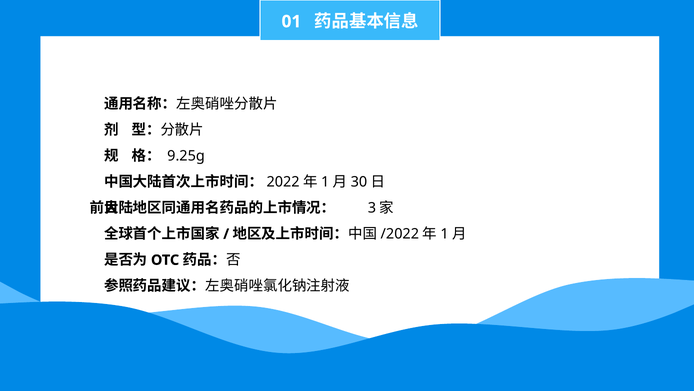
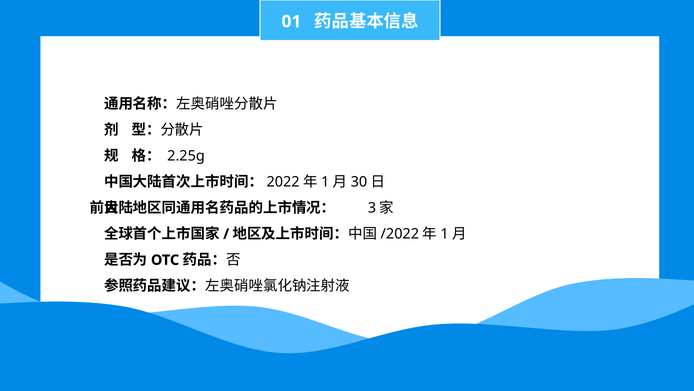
9.25g: 9.25g -> 2.25g (186, 156)
